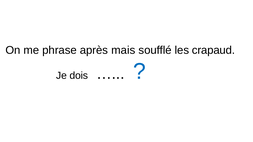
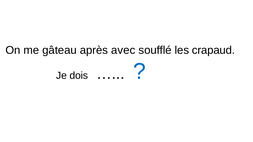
phrase: phrase -> gâteau (60, 50)
mais: mais -> avec (123, 50)
